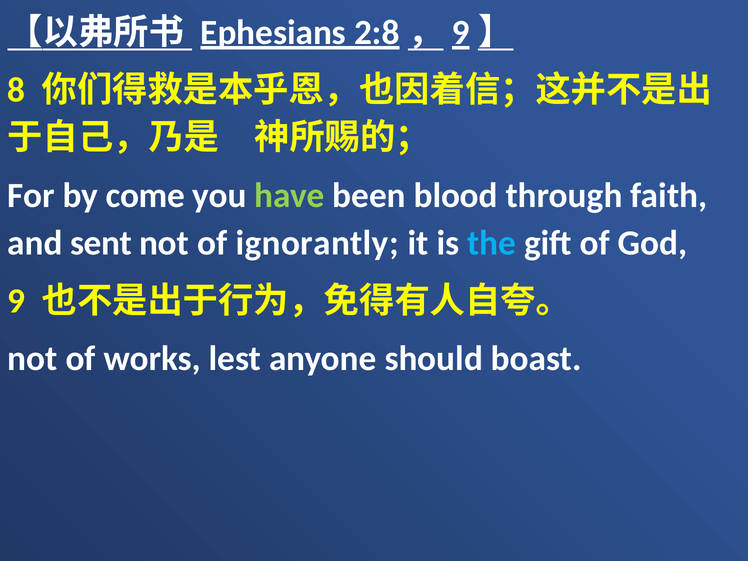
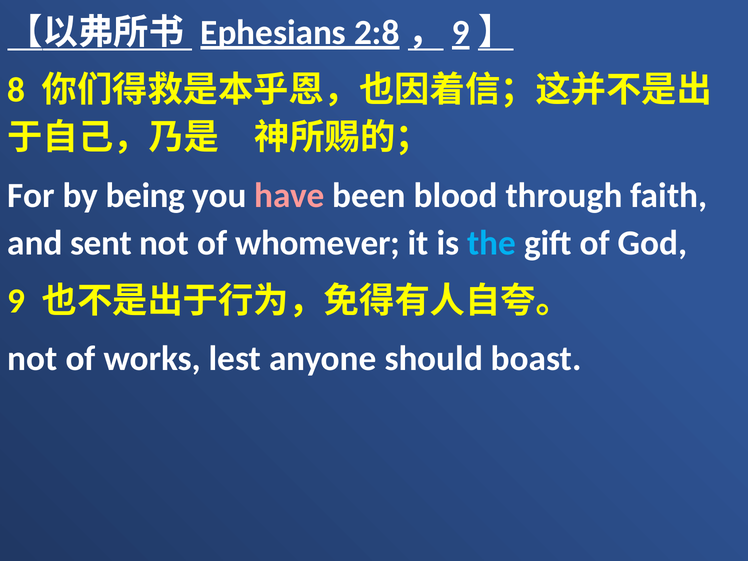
come: come -> being (145, 196)
have colour: light green -> pink (290, 196)
ignorantly: ignorantly -> whomever (318, 243)
